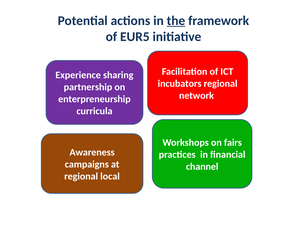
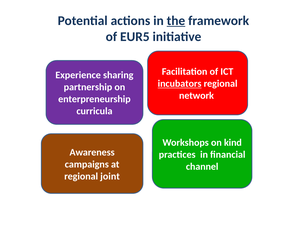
incubators underline: none -> present (180, 84)
fairs: fairs -> kind (233, 143)
local: local -> joint (110, 176)
